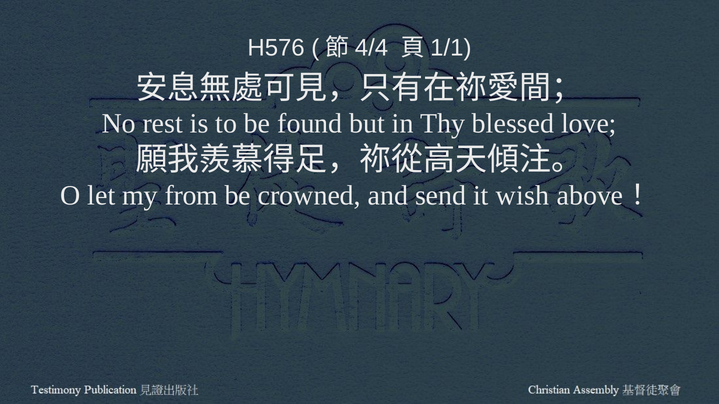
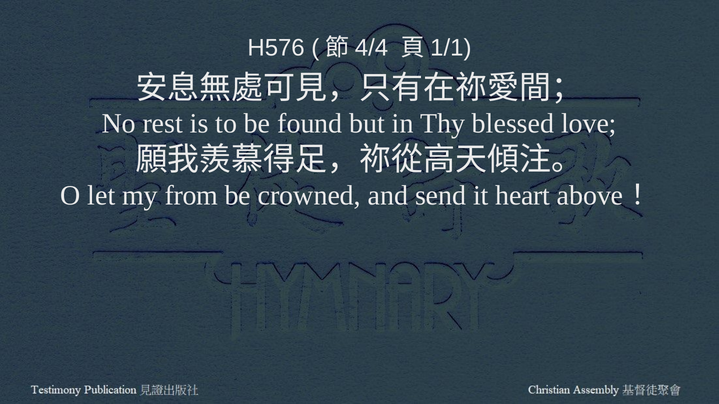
wish: wish -> heart (523, 196)
